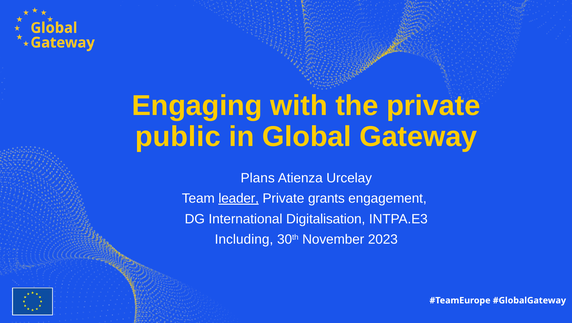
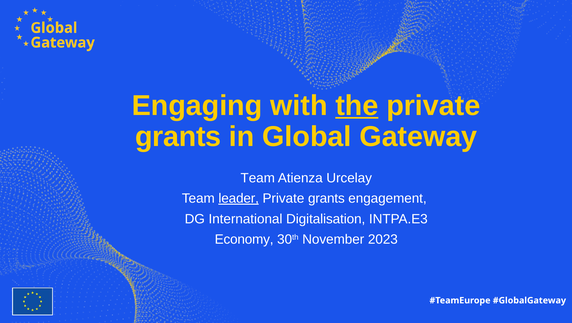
the underline: none -> present (357, 105)
public: public -> grants (178, 136)
Plans: Plans -> Team (258, 178)
Including: Including -> Economy (244, 239)
